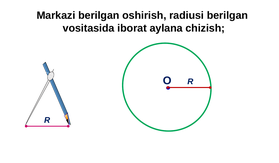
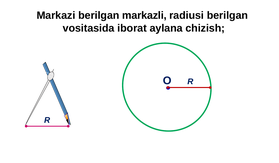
oshirish: oshirish -> markazli (144, 15)
